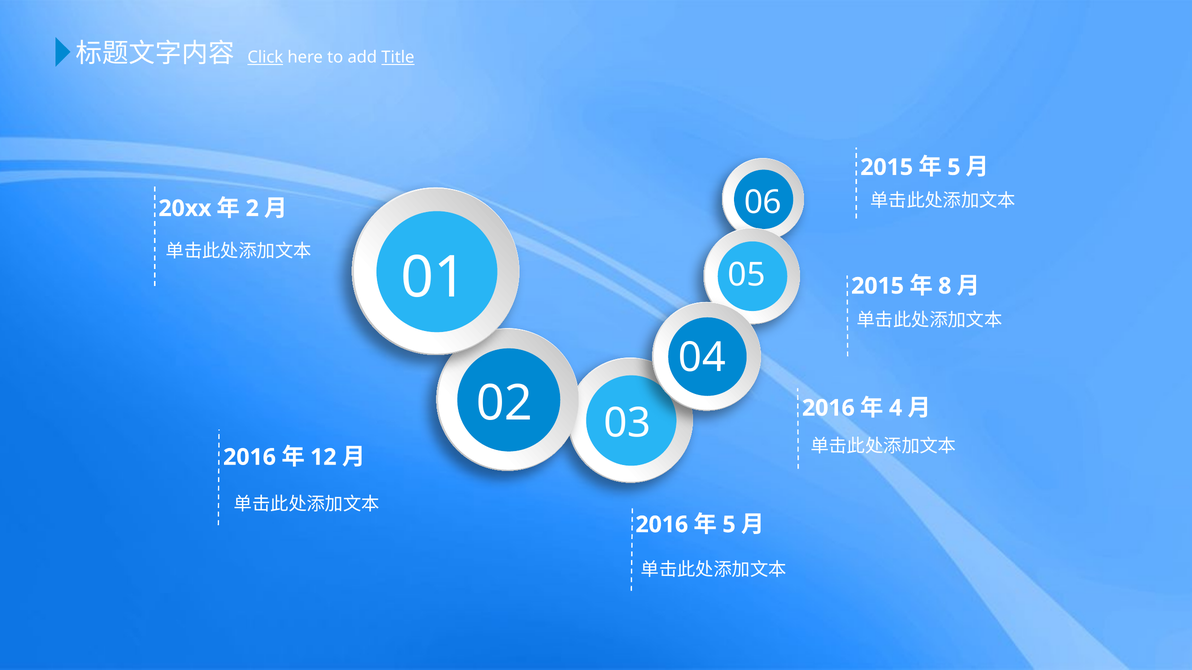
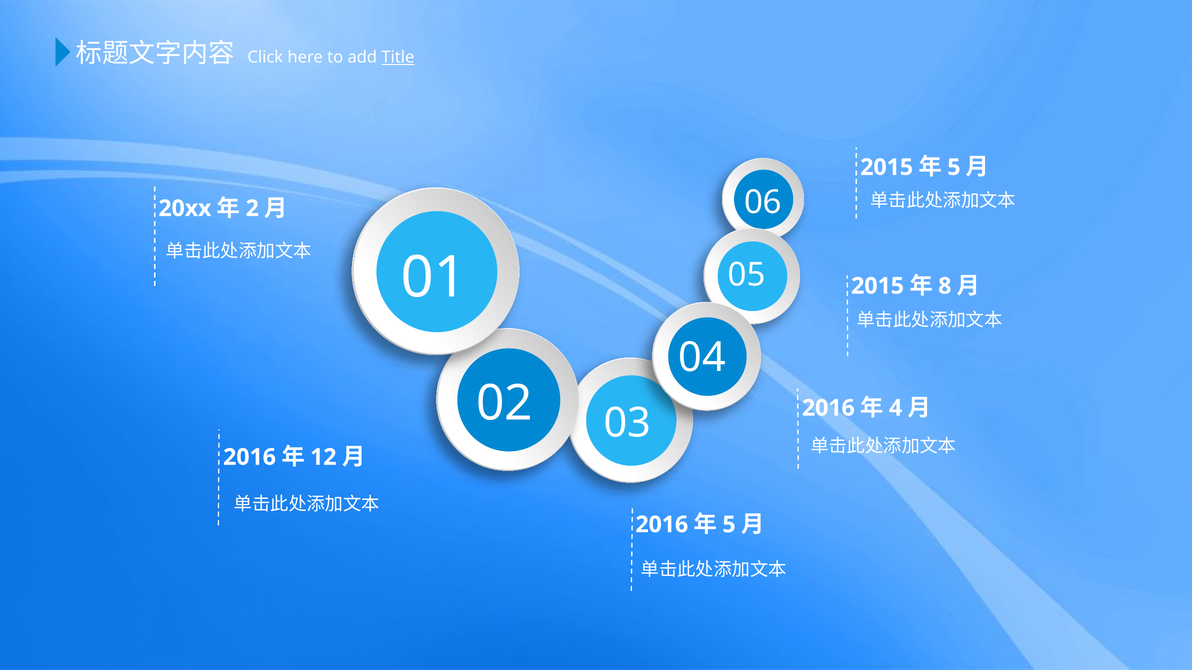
Click underline: present -> none (265, 58)
